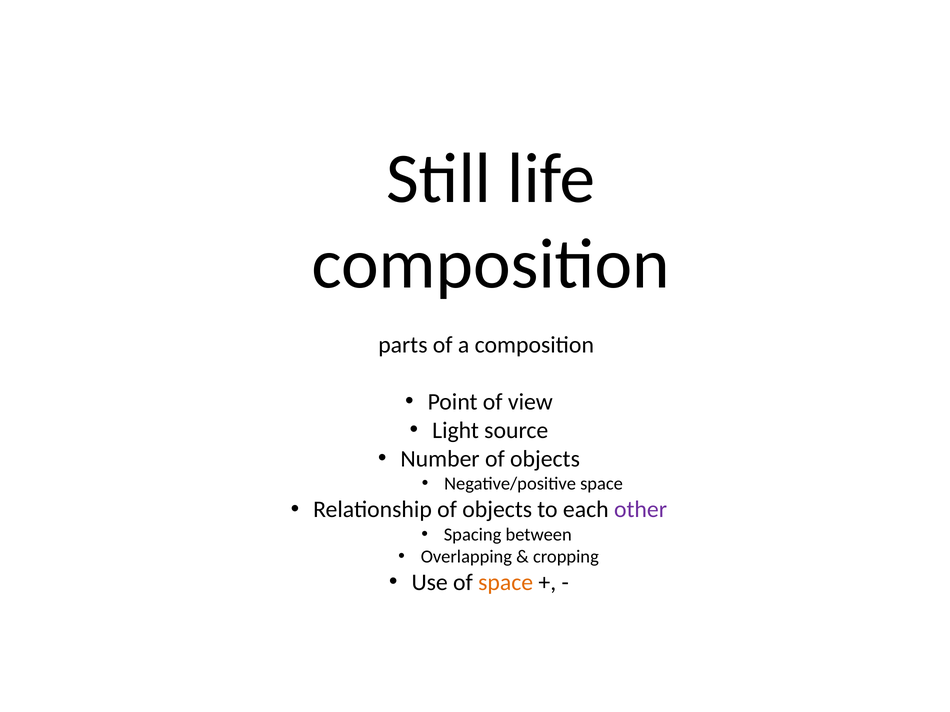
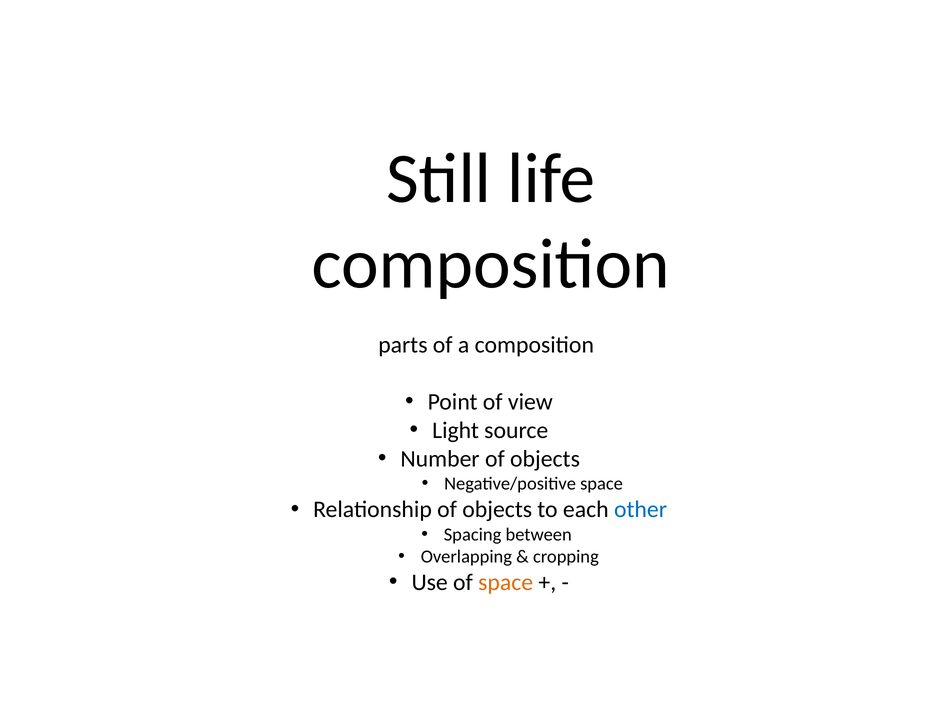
other colour: purple -> blue (641, 510)
